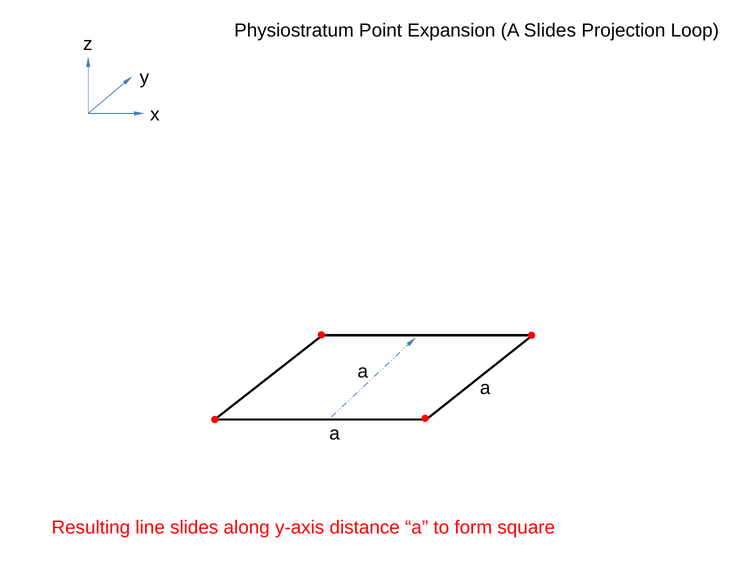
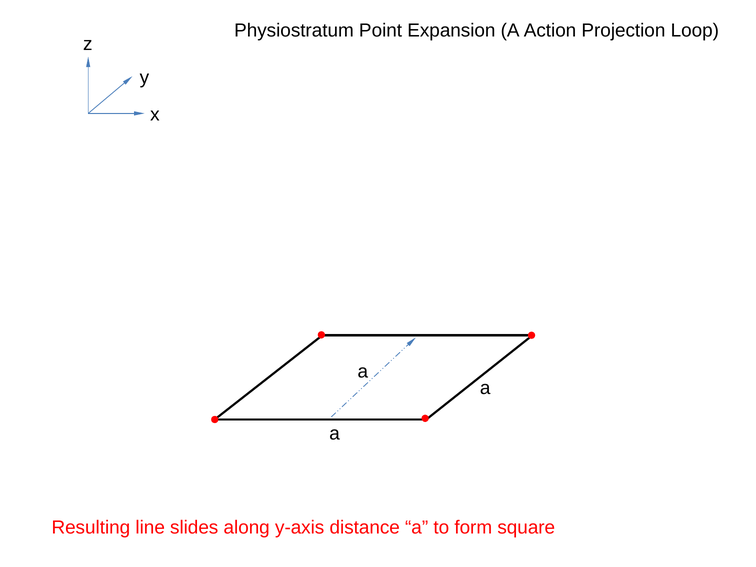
A Slides: Slides -> Action (550, 31)
